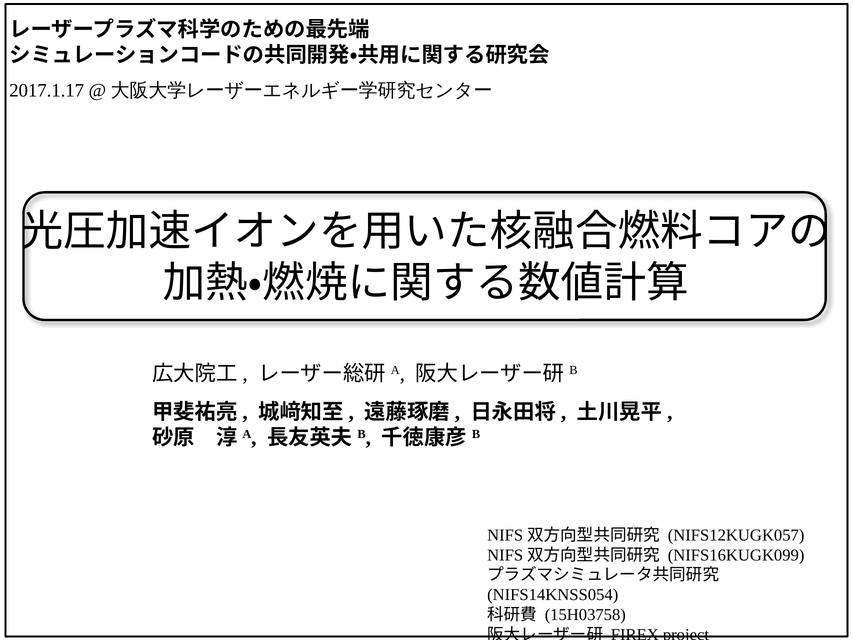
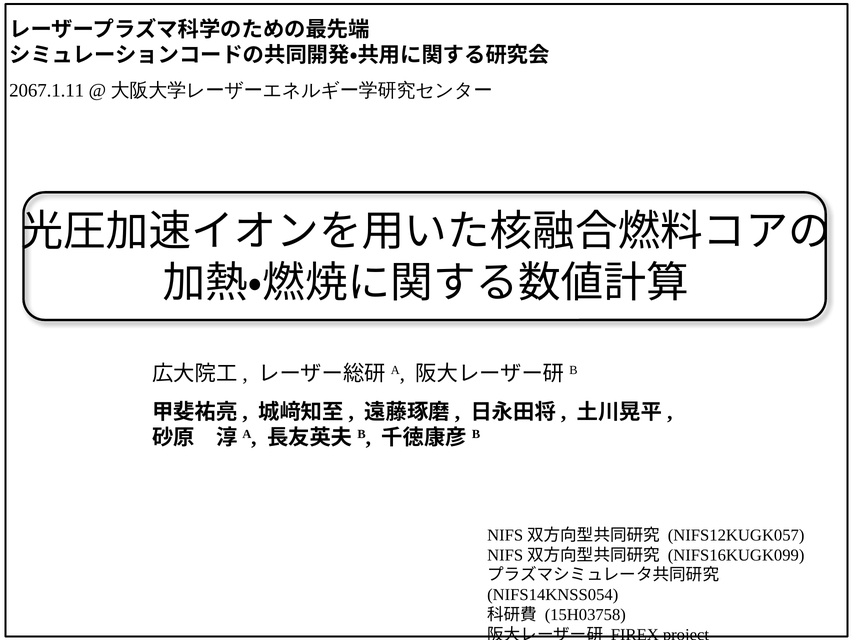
2017.1.17: 2017.1.17 -> 2067.1.11 (47, 90)
